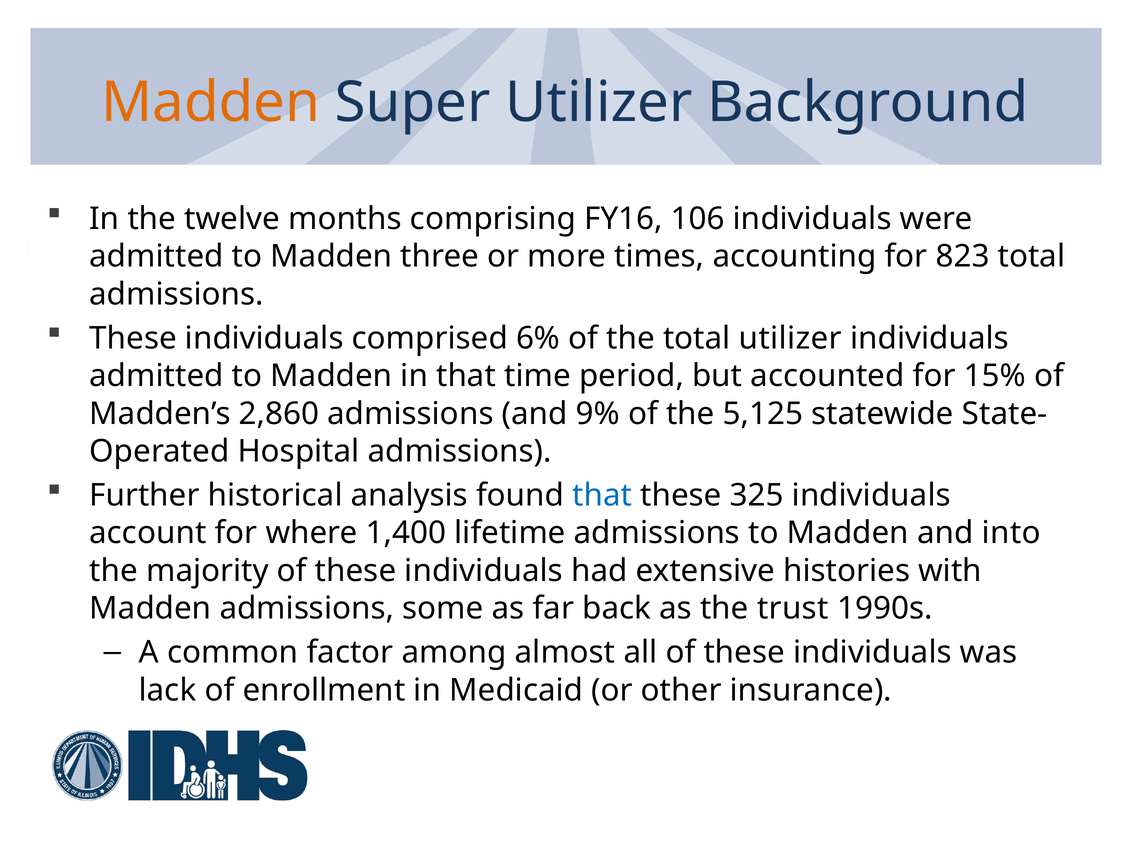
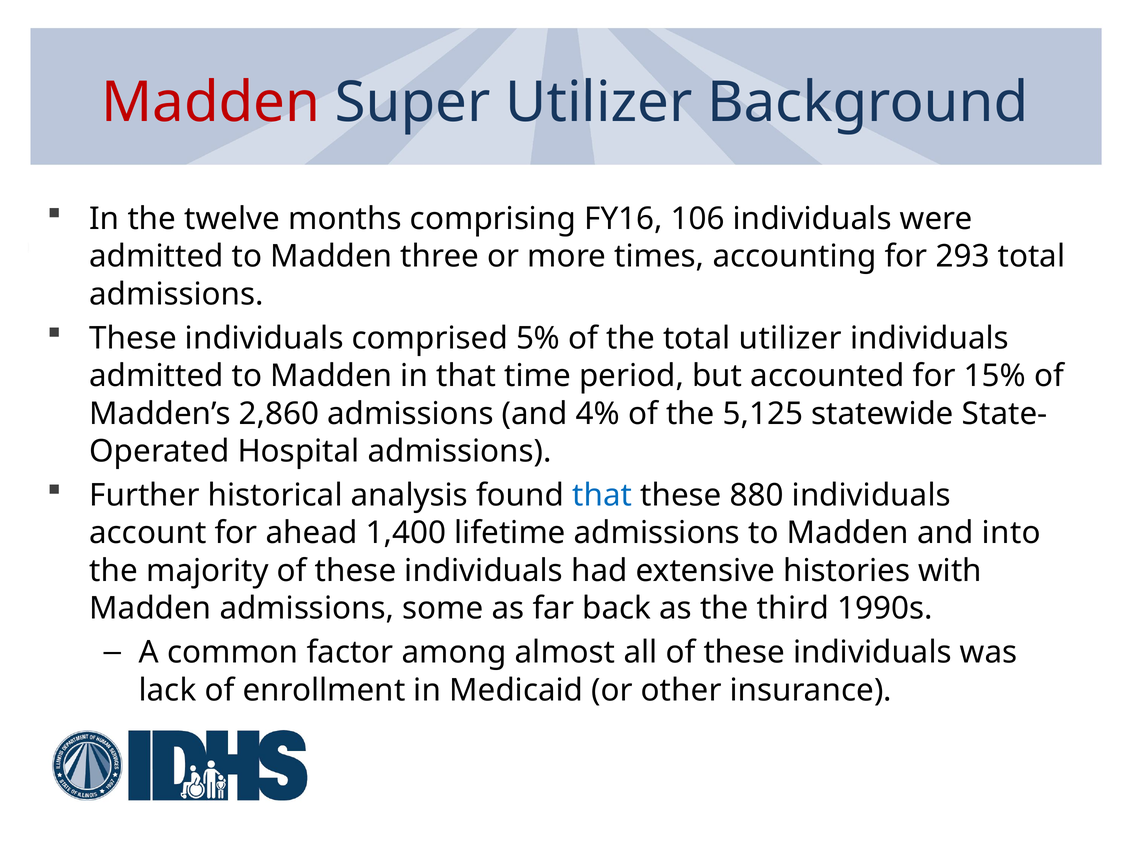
Madden colour: orange -> red (211, 103)
823: 823 -> 293 (963, 256)
6%: 6% -> 5% (538, 338)
9%: 9% -> 4% (598, 413)
325: 325 -> 880 (757, 495)
where: where -> ahead (312, 533)
trust: trust -> third (793, 608)
